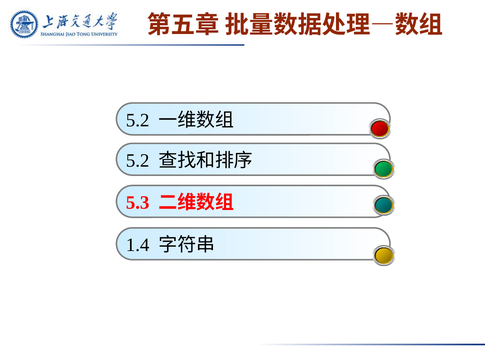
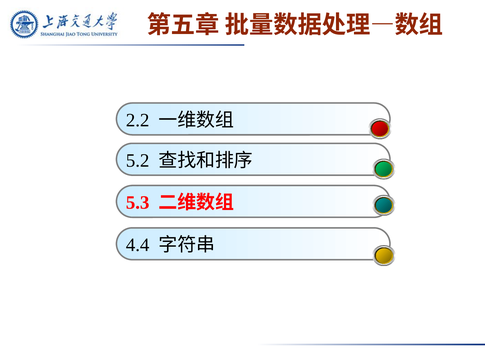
5.2: 5.2 -> 2.2 (138, 120)
1.4: 1.4 -> 4.4 (138, 245)
